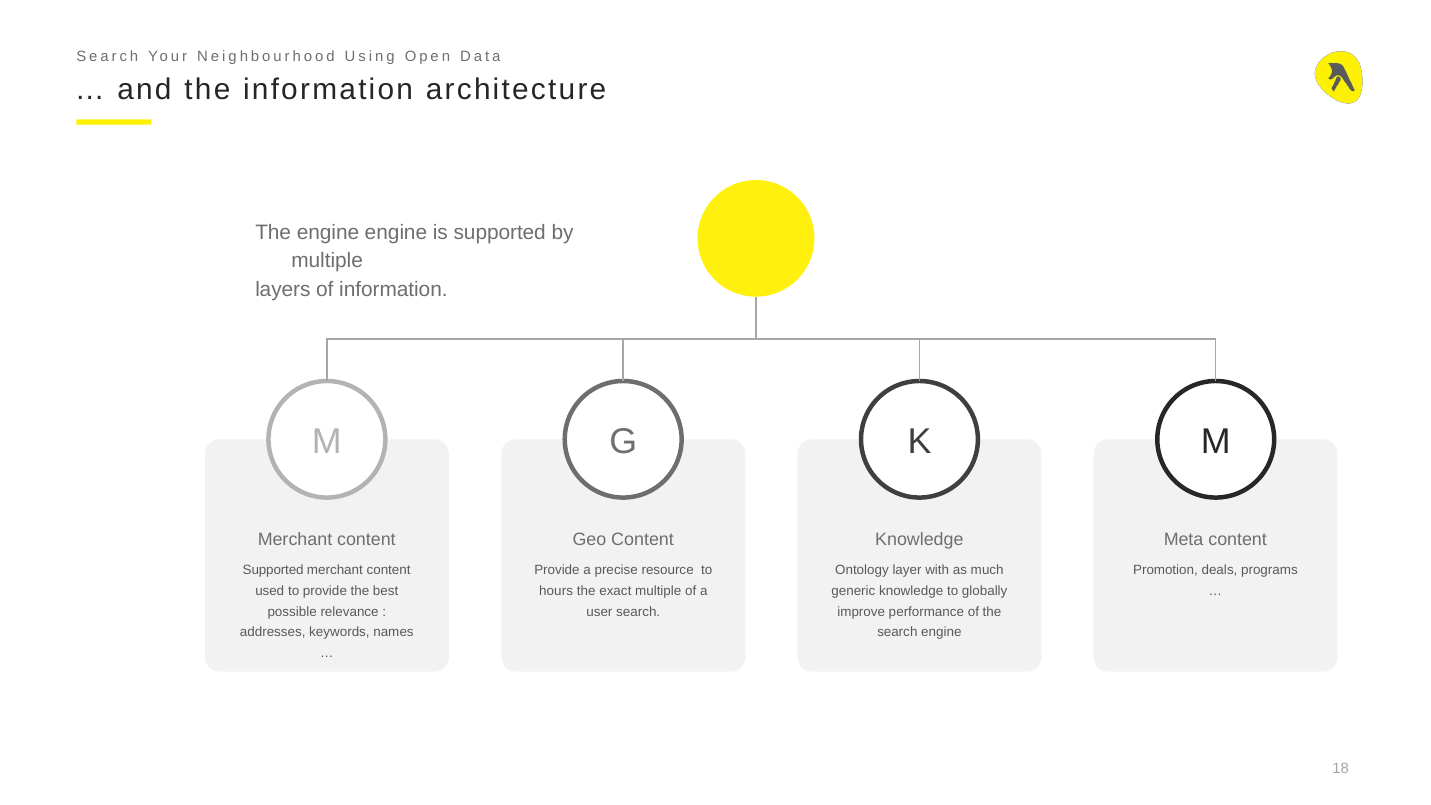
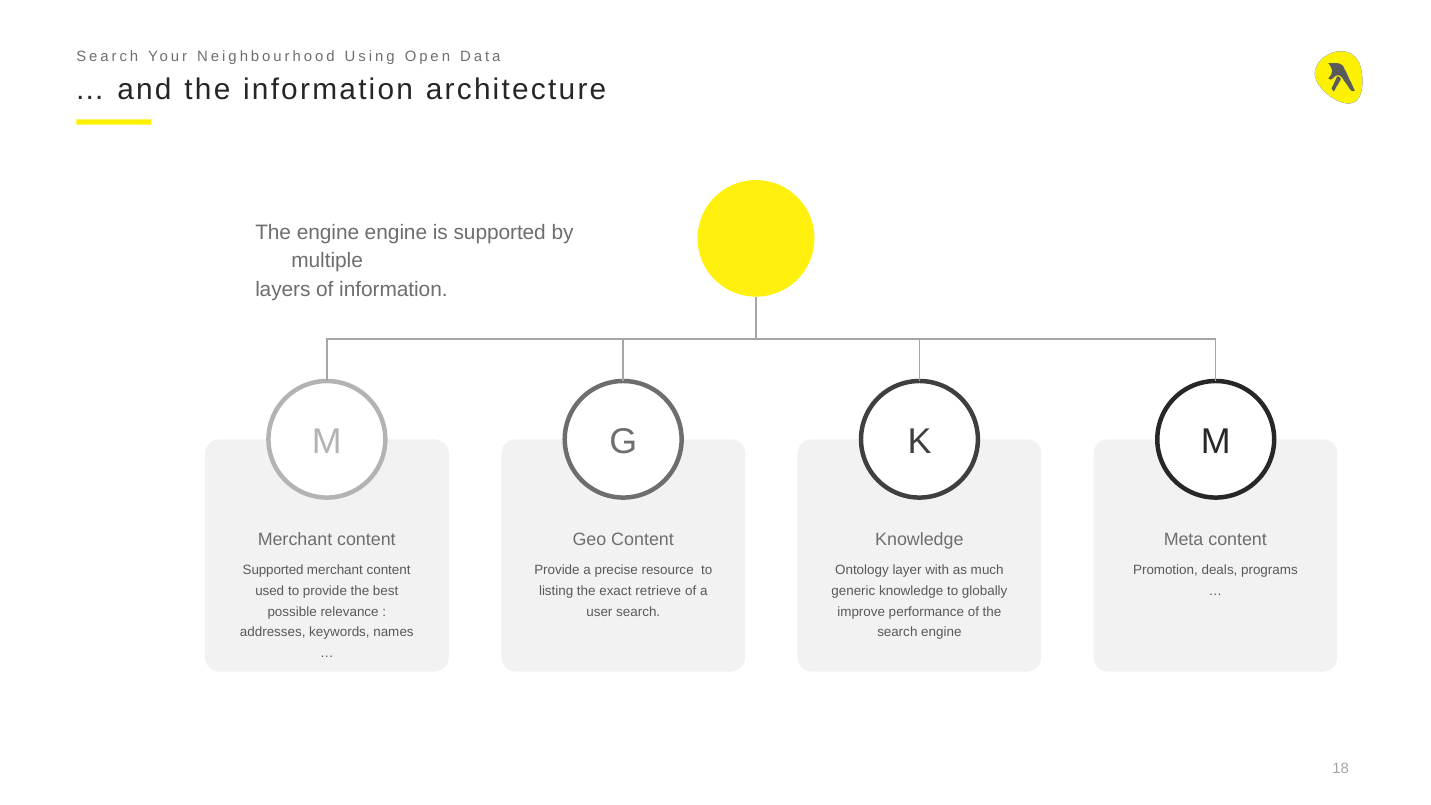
hours: hours -> listing (556, 591)
exact multiple: multiple -> retrieve (658, 591)
